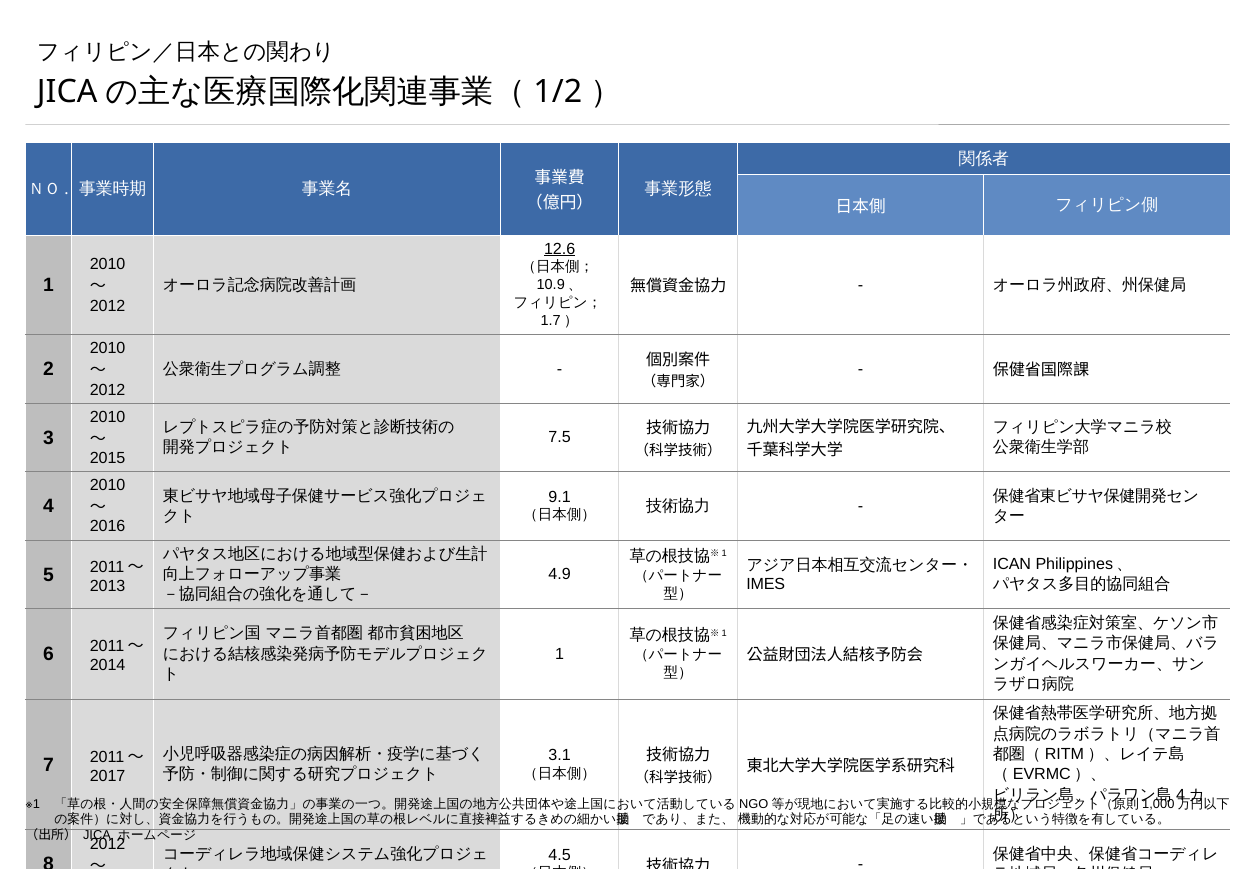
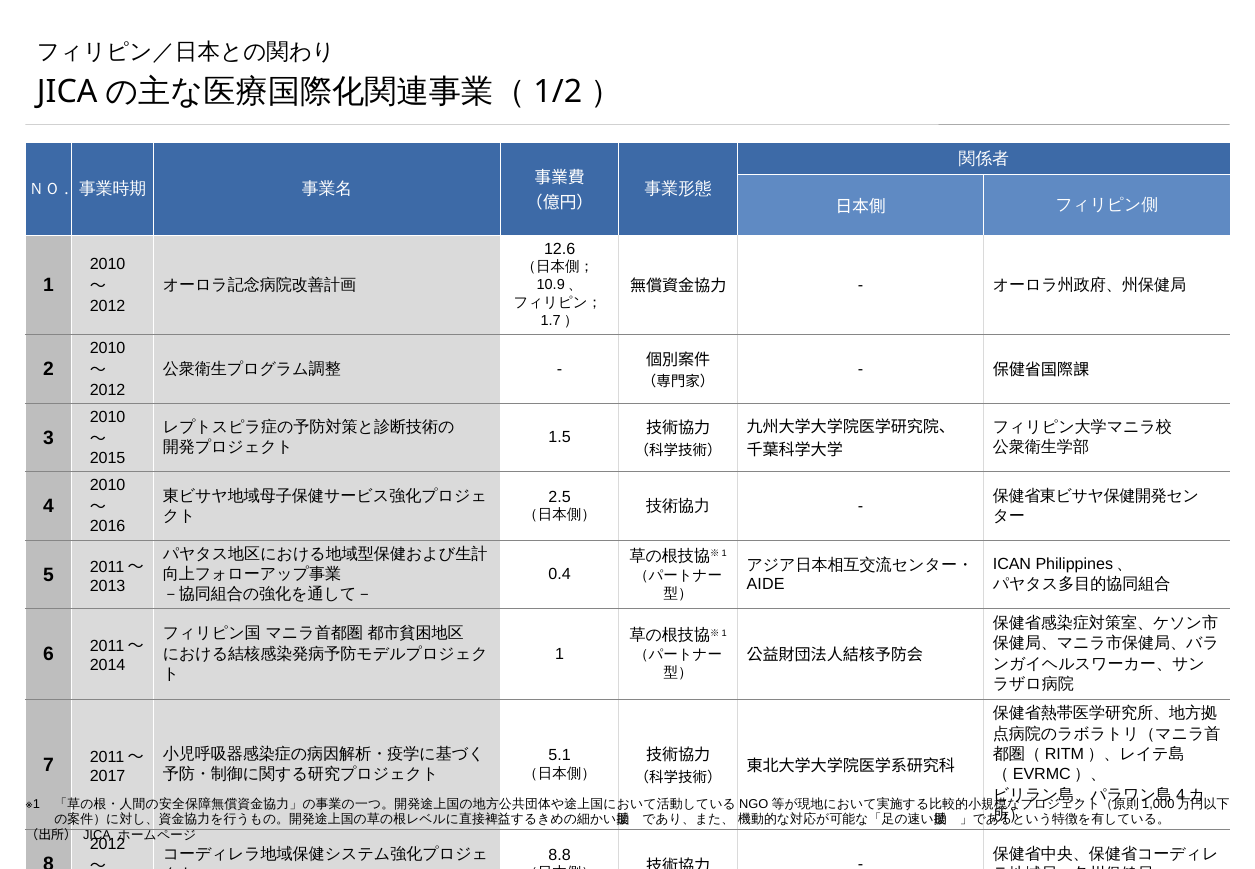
12.6 underline: present -> none (560, 249)
7.5: 7.5 -> 1.5 (560, 438)
9.1: 9.1 -> 2.5 (560, 497)
4.9: 4.9 -> 0.4 (560, 574)
IMES: IMES -> AIDE (766, 585)
3.1: 3.1 -> 5.1 (560, 755)
4.5: 4.5 -> 8.8 (560, 855)
